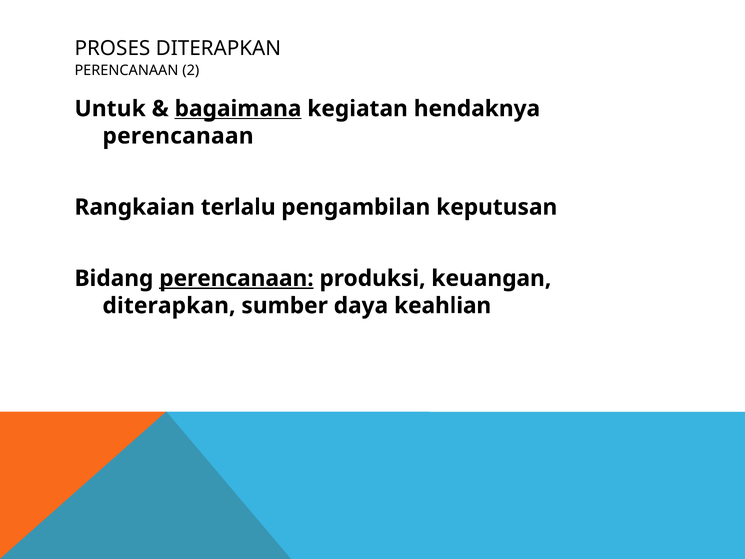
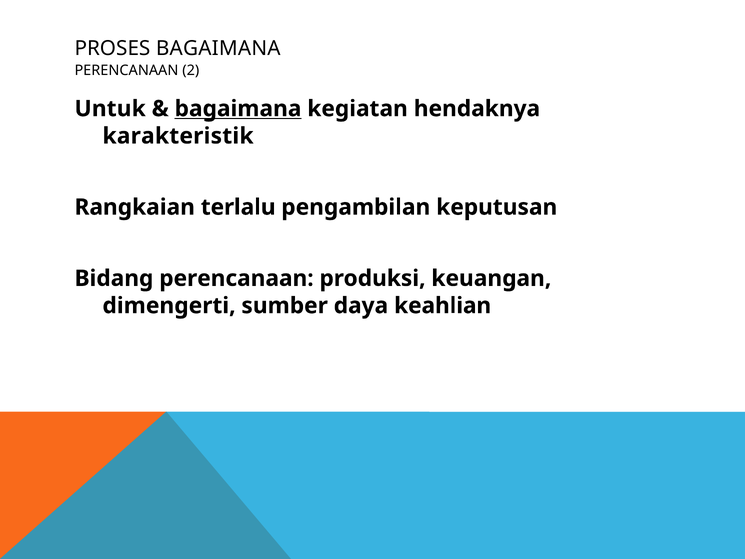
PROSES DITERAPKAN: DITERAPKAN -> BAGAIMANA (218, 48)
perencanaan: perencanaan -> karakteristik (178, 136)
perencanaan underline: present -> none (236, 278)
diterapkan: diterapkan -> dimengerti (169, 306)
